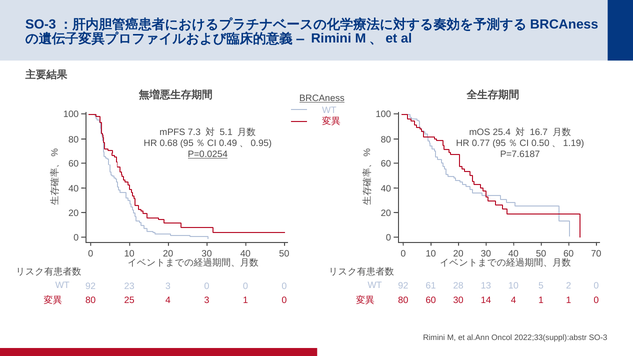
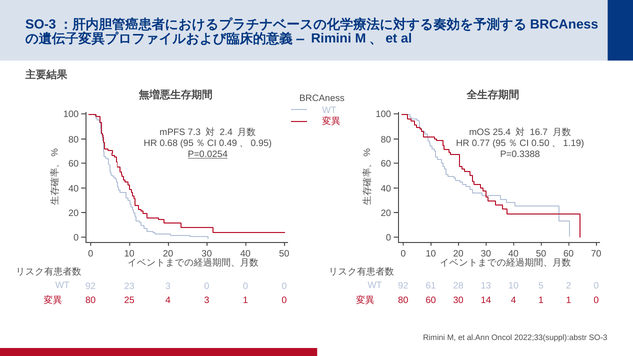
BRCAness underline: present -> none (322, 98)
5.1: 5.1 -> 2.4 (226, 132)
P=7.6187: P=7.6187 -> P=0.3388 (520, 154)
